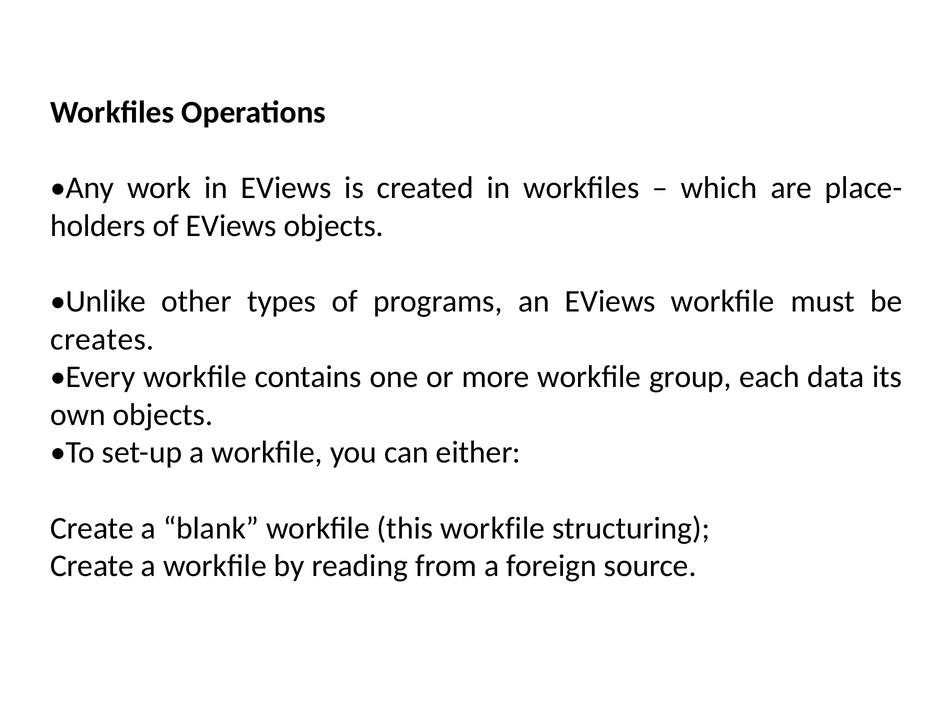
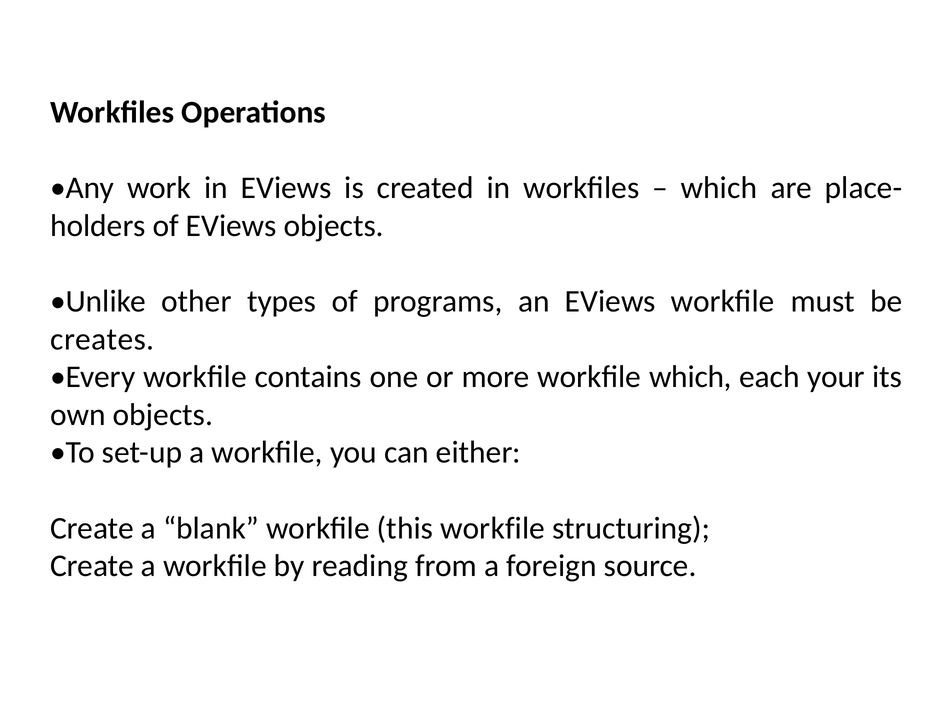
workfile group: group -> which (690, 377)
data: data -> your (836, 377)
